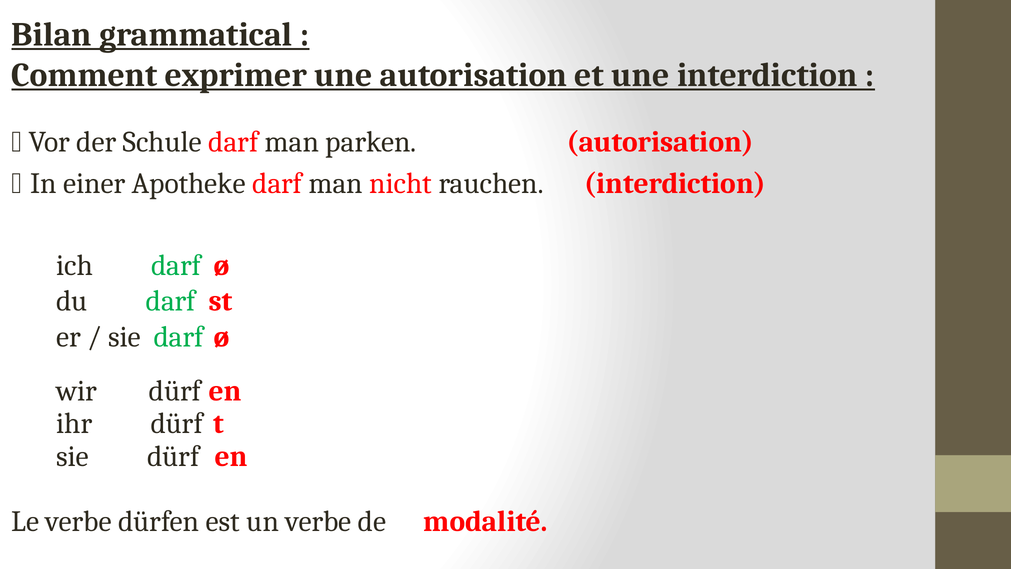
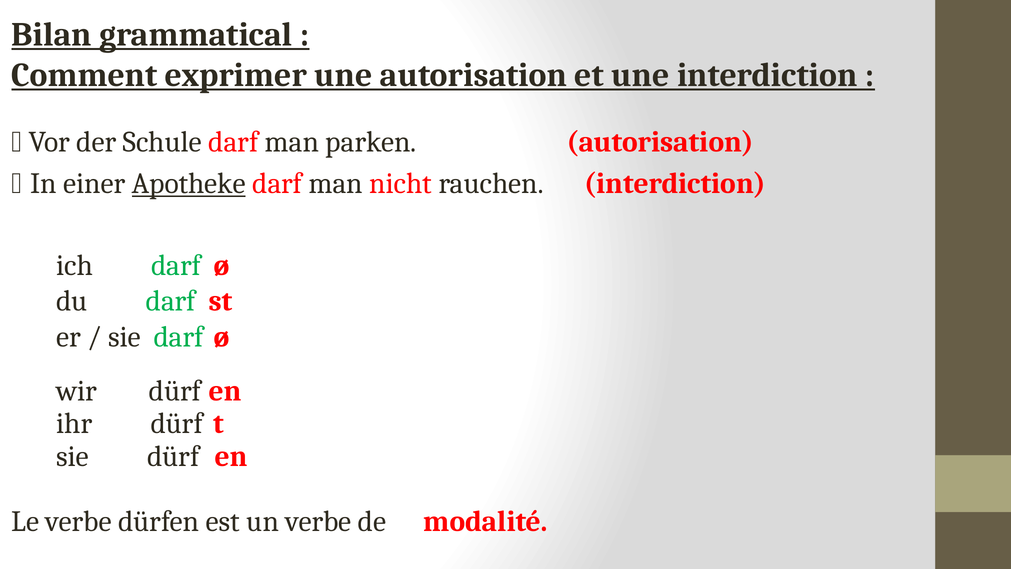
Apotheke underline: none -> present (189, 183)
